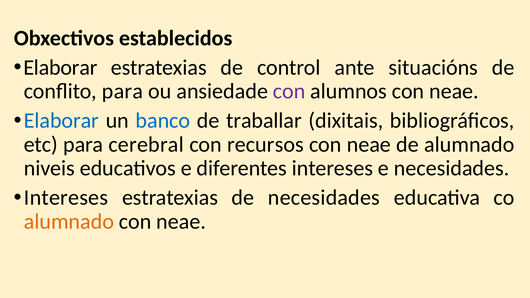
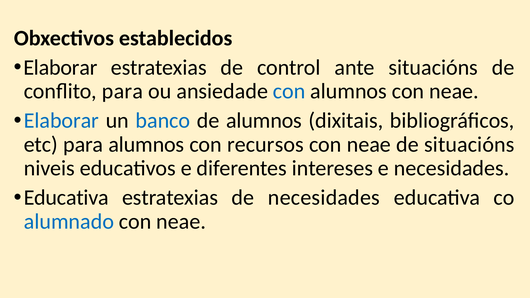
con colour: purple -> blue (289, 91)
de traballar: traballar -> alumnos (264, 121)
para cerebral: cerebral -> alumnos (146, 145)
de alumnado: alumnado -> situacións (469, 145)
Intereses: Intereses -> Educativa (66, 198)
alumnado colour: orange -> blue (69, 222)
